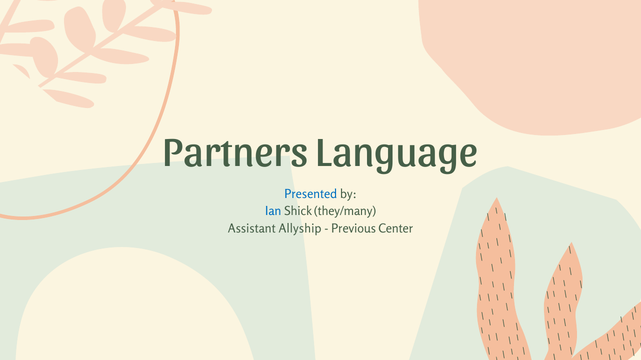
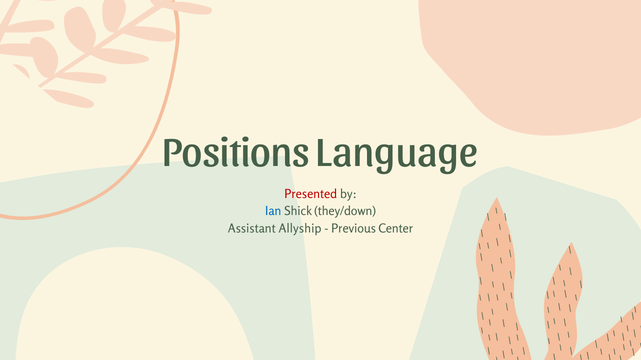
Partners: Partners -> Positions (236, 153)
Presented colour: blue -> red (311, 194)
they/many: they/many -> they/down (345, 212)
